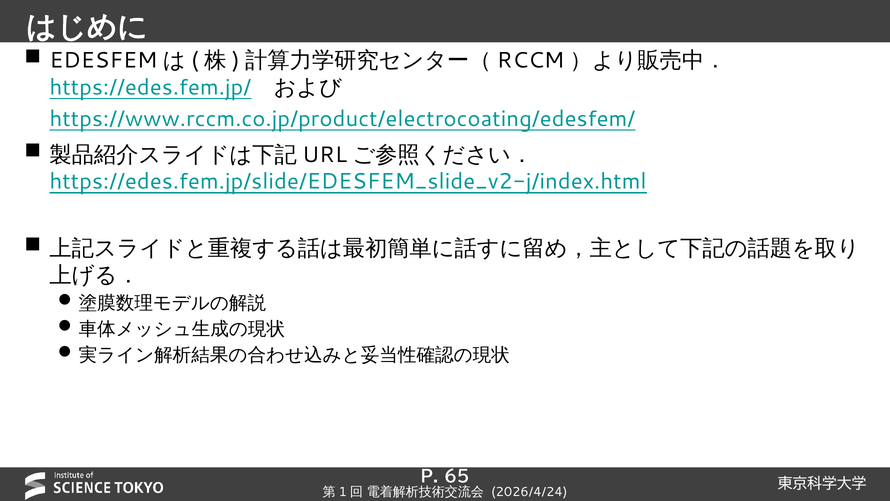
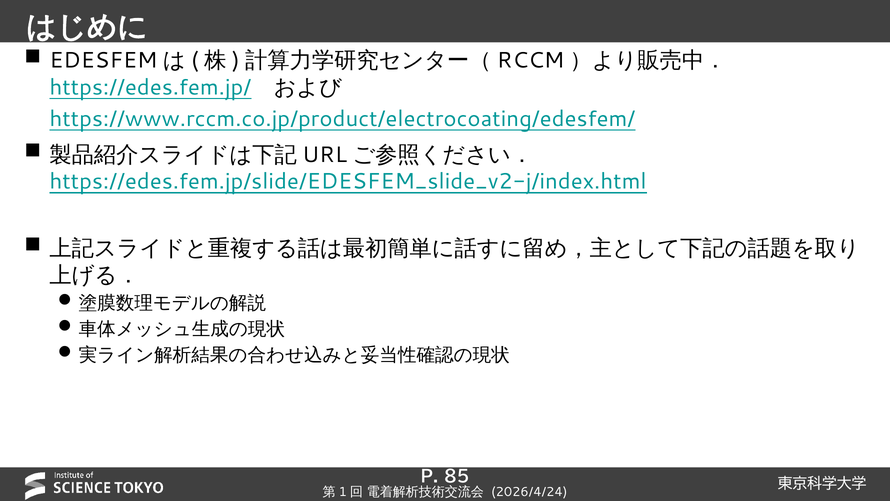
65: 65 -> 85 (457, 476)
